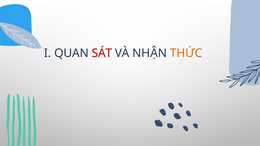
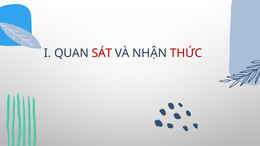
THỨC colour: orange -> red (186, 53)
